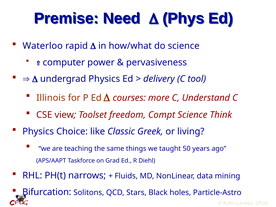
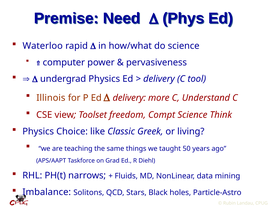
courses: courses -> delivery (129, 98)
Bifurcation: Bifurcation -> Imbalance (47, 192)
